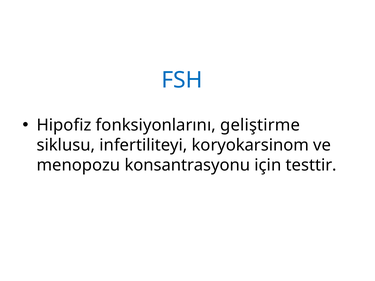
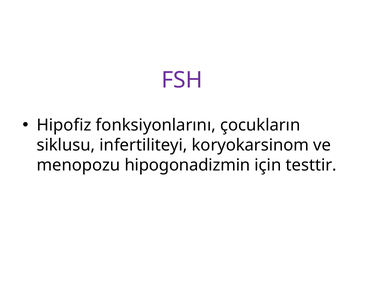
FSH colour: blue -> purple (182, 80)
geliştirme: geliştirme -> çocukların (260, 125)
konsantrasyonu: konsantrasyonu -> hipogonadizmin (187, 165)
